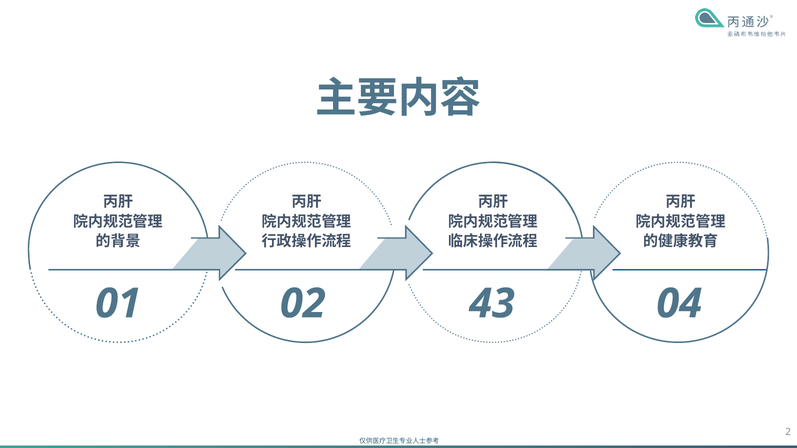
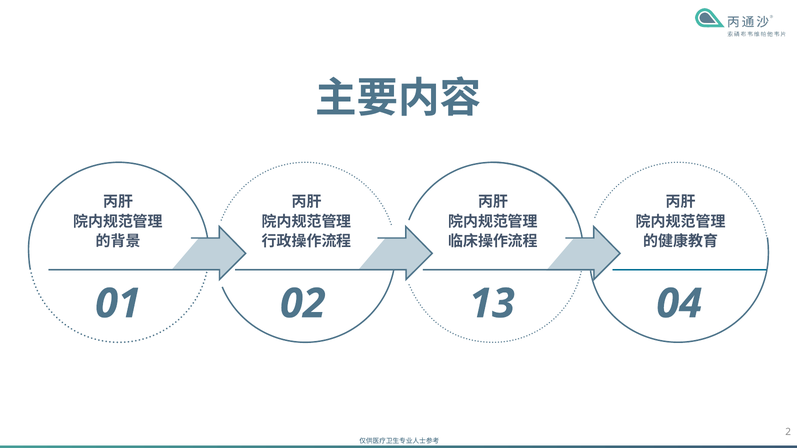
43: 43 -> 13 (492, 304)
